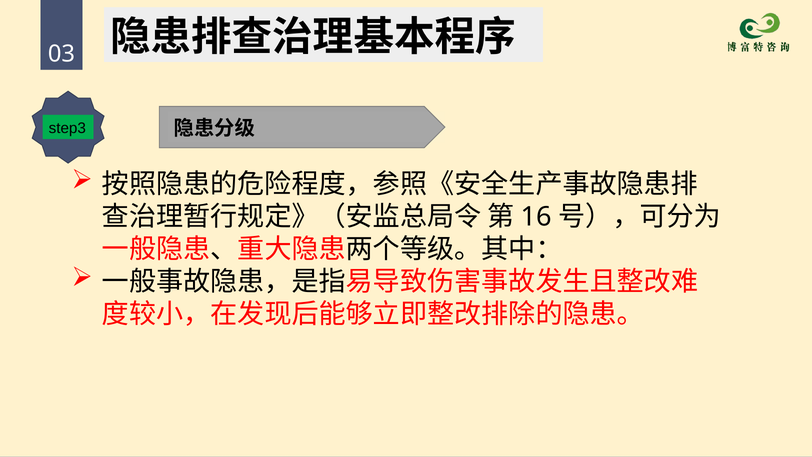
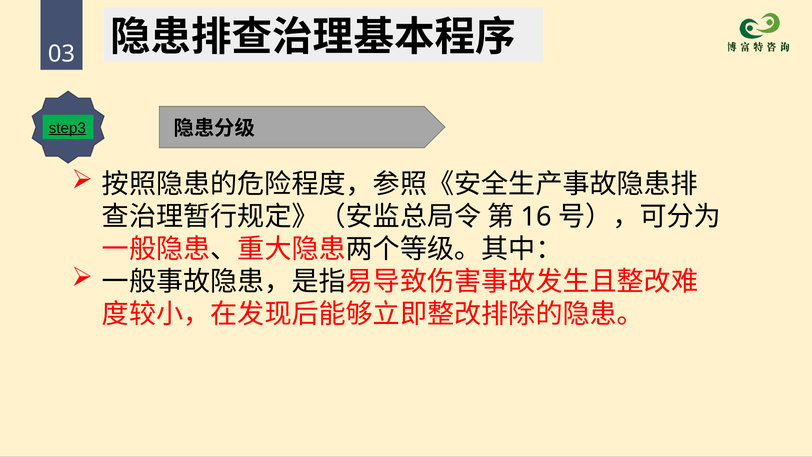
step3 underline: none -> present (67, 128)
